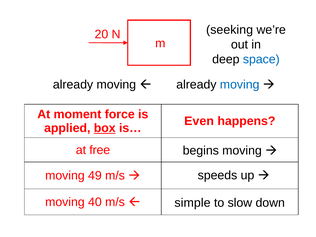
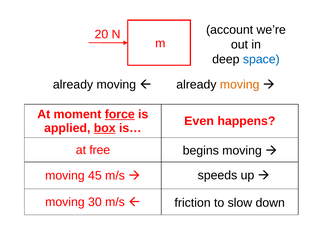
seeking: seeking -> account (230, 30)
moving colour: blue -> orange (240, 85)
force underline: none -> present (120, 114)
49: 49 -> 45 (95, 176)
40: 40 -> 30 (95, 202)
simple: simple -> friction (193, 203)
